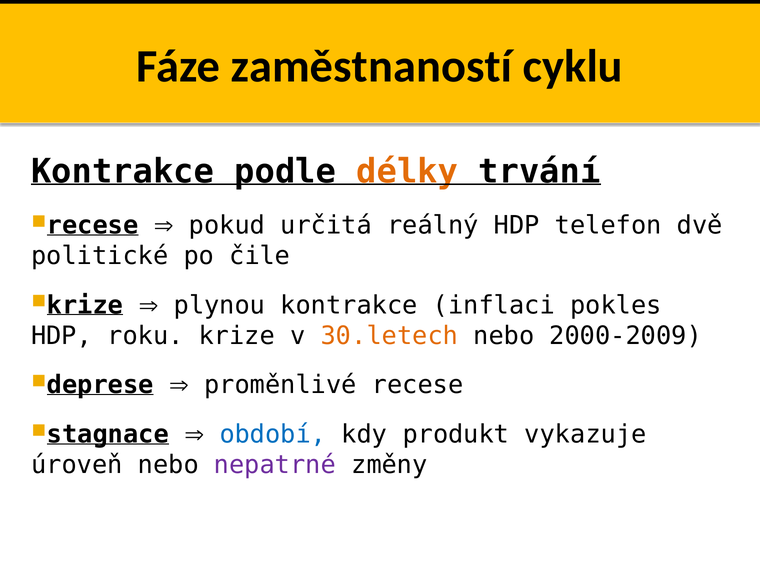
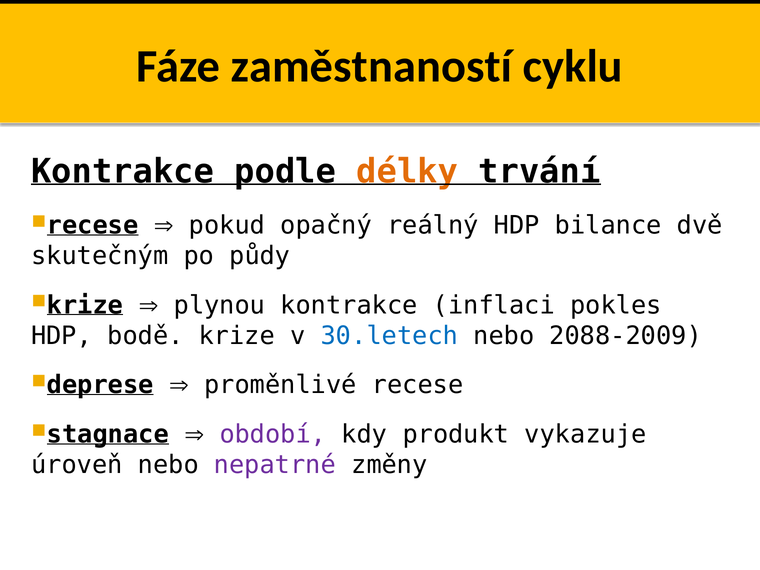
určitá: určitá -> opačný (326, 225)
telefon: telefon -> bilance (608, 225)
politické: politické -> skutečným (100, 256)
čile: čile -> půdy (260, 256)
roku: roku -> bodě (145, 336)
30.letech colour: orange -> blue (389, 336)
2000-2009: 2000-2009 -> 2088-2009 (626, 336)
období colour: blue -> purple (273, 434)
